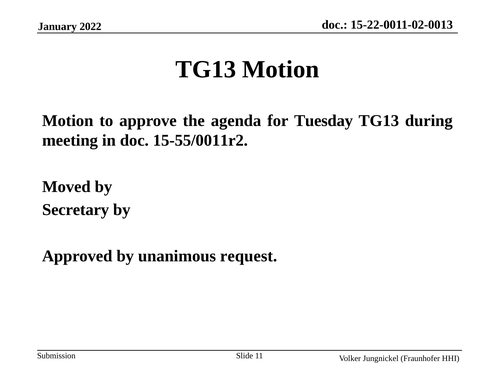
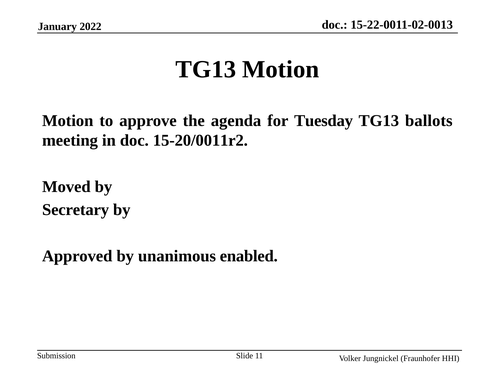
during: during -> ballots (429, 121)
15-55/0011r2: 15-55/0011r2 -> 15-20/0011r2 (200, 141)
request: request -> enabled (249, 256)
